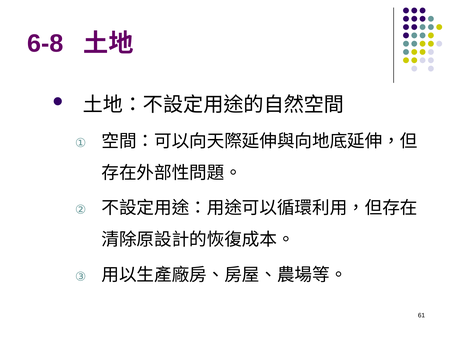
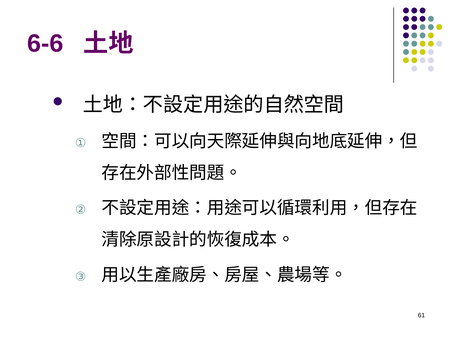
6-8: 6-8 -> 6-6 (45, 44)
